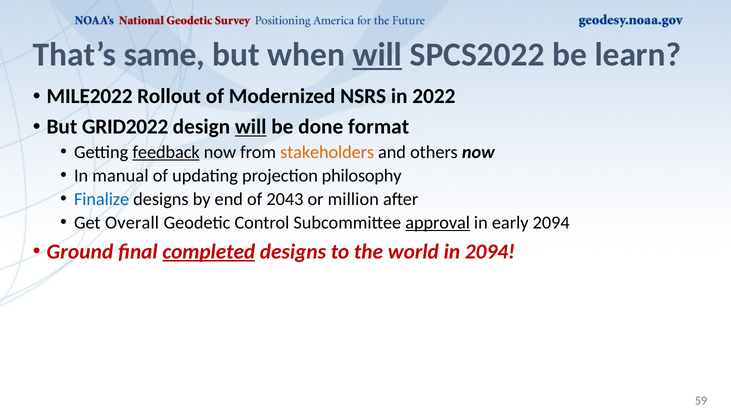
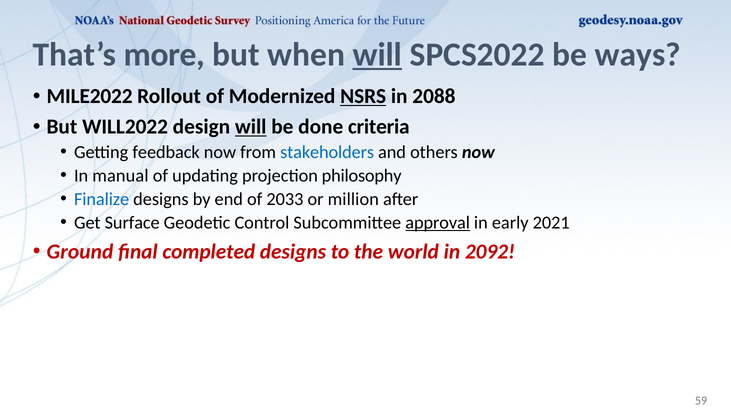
same: same -> more (164, 55)
learn: learn -> ways (638, 55)
NSRS underline: none -> present (363, 96)
2022: 2022 -> 2088 (434, 96)
GRID2022: GRID2022 -> WILL2022 (125, 127)
format: format -> criteria (379, 127)
feedback underline: present -> none (166, 152)
stakeholders colour: orange -> blue (327, 152)
2043: 2043 -> 2033 (285, 199)
Overall: Overall -> Surface (132, 223)
early 2094: 2094 -> 2021 (551, 223)
completed underline: present -> none (209, 252)
in 2094: 2094 -> 2092 (490, 252)
